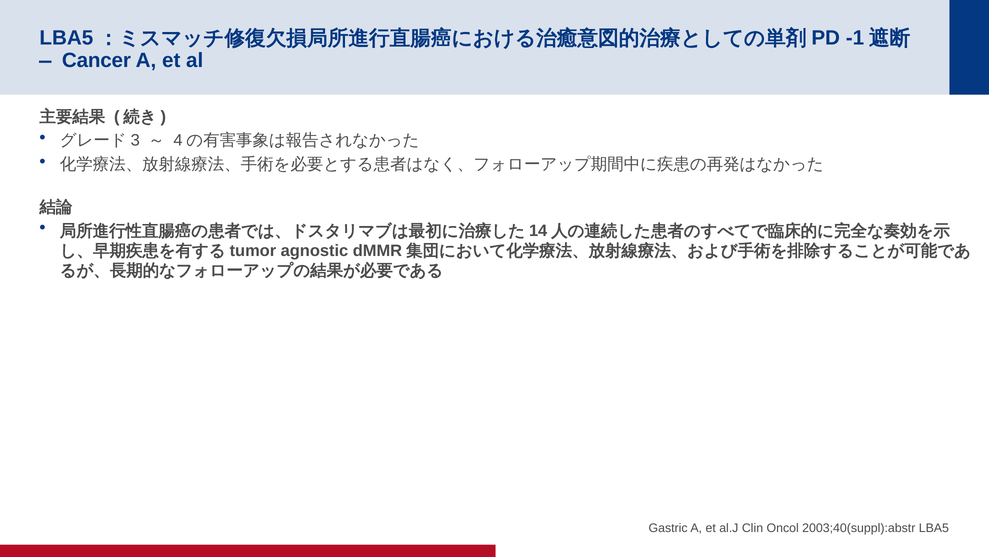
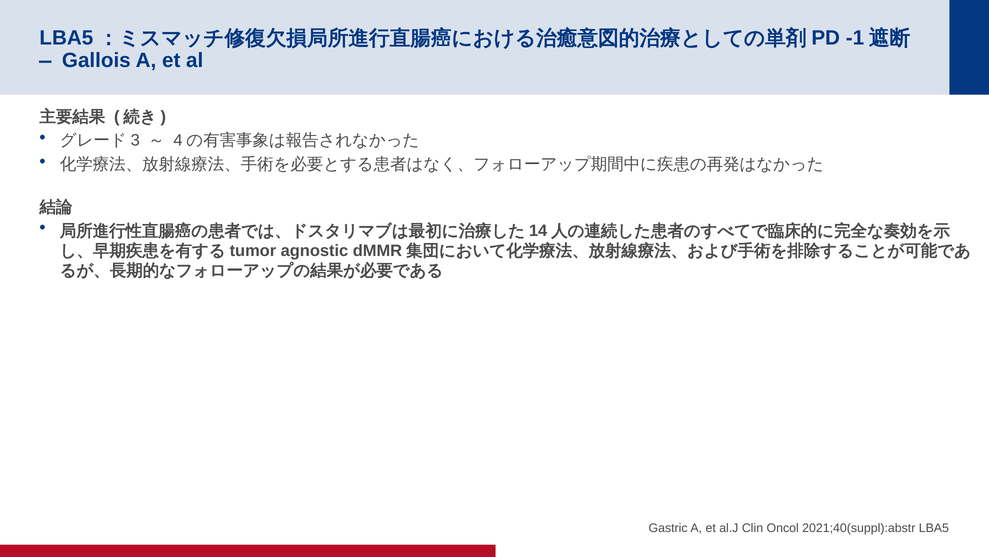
Cancer: Cancer -> Gallois (96, 60)
2003;40(suppl):abstr: 2003;40(suppl):abstr -> 2021;40(suppl):abstr (859, 527)
